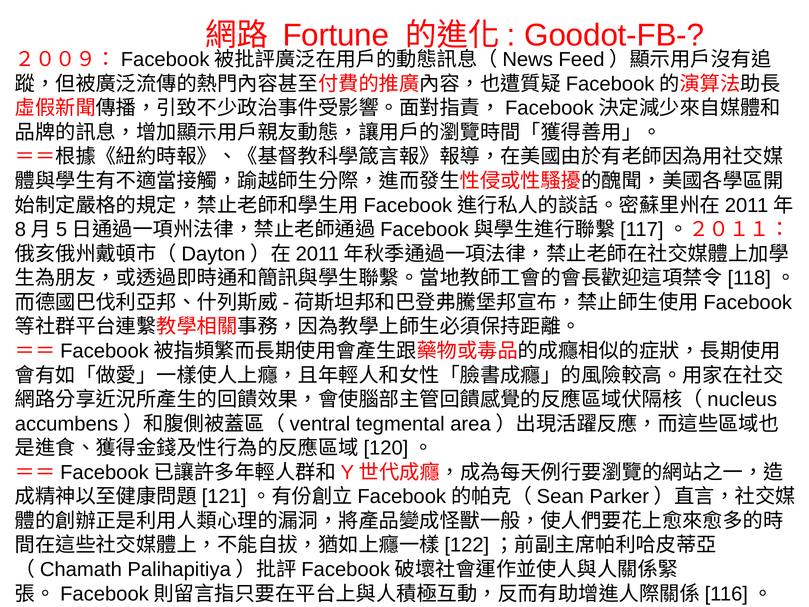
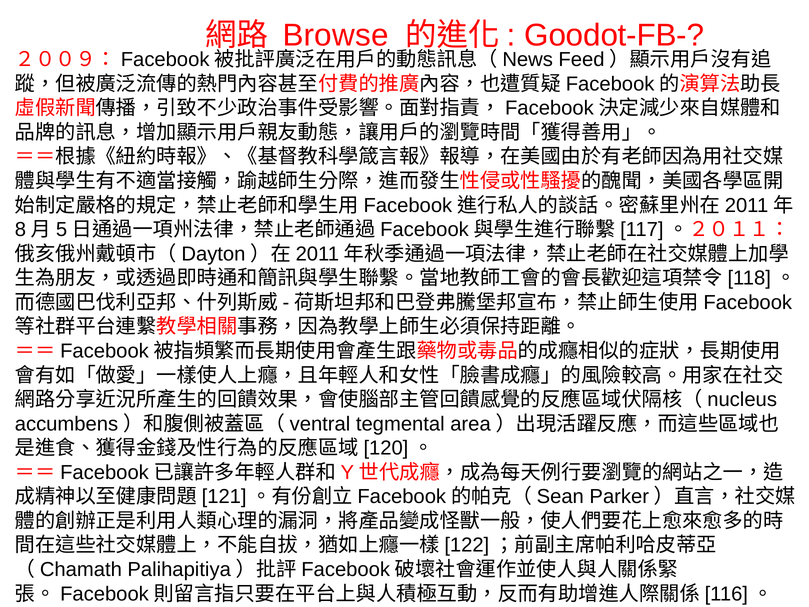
Fortune: Fortune -> Browse (336, 35)
